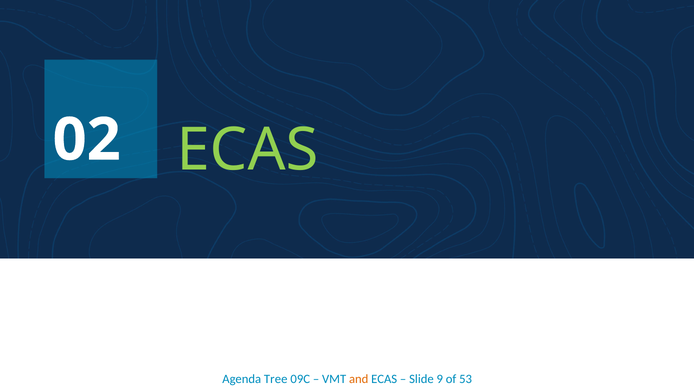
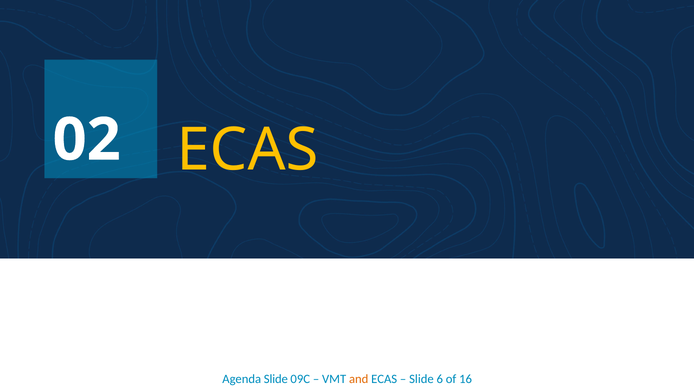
ECAS colour: light green -> yellow (248, 150)
Agenda Tree: Tree -> Slide (276, 379)
9: 9 -> 6 (440, 379)
53: 53 -> 16 (466, 379)
